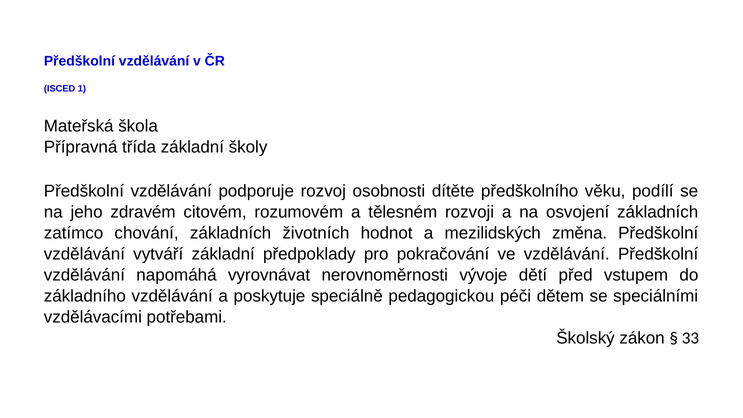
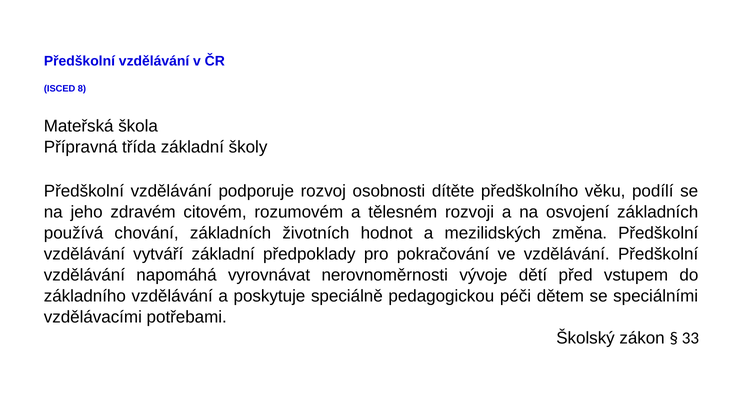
1: 1 -> 8 (82, 88)
zatímco: zatímco -> používá (74, 233)
